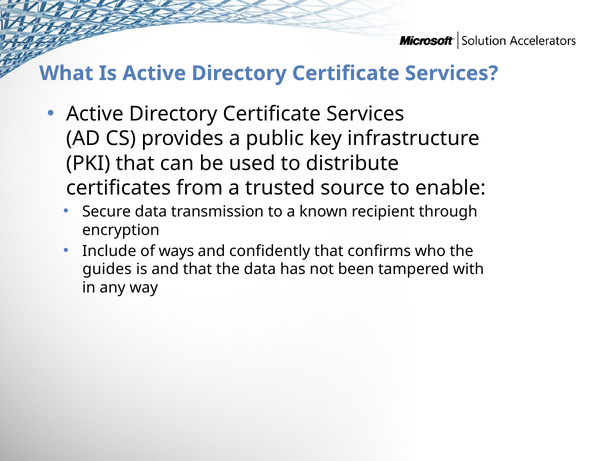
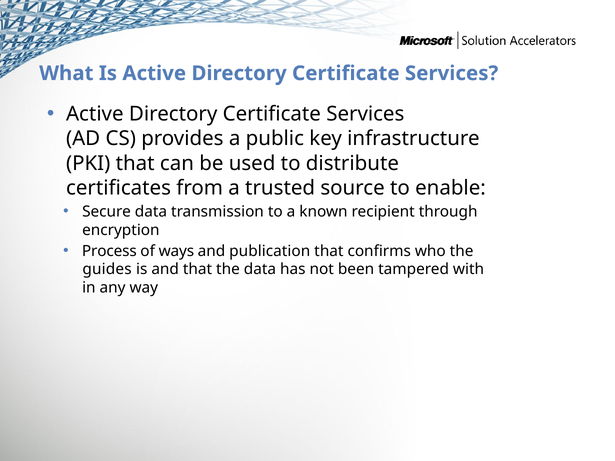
Include: Include -> Process (109, 251)
confidently: confidently -> publication (270, 251)
